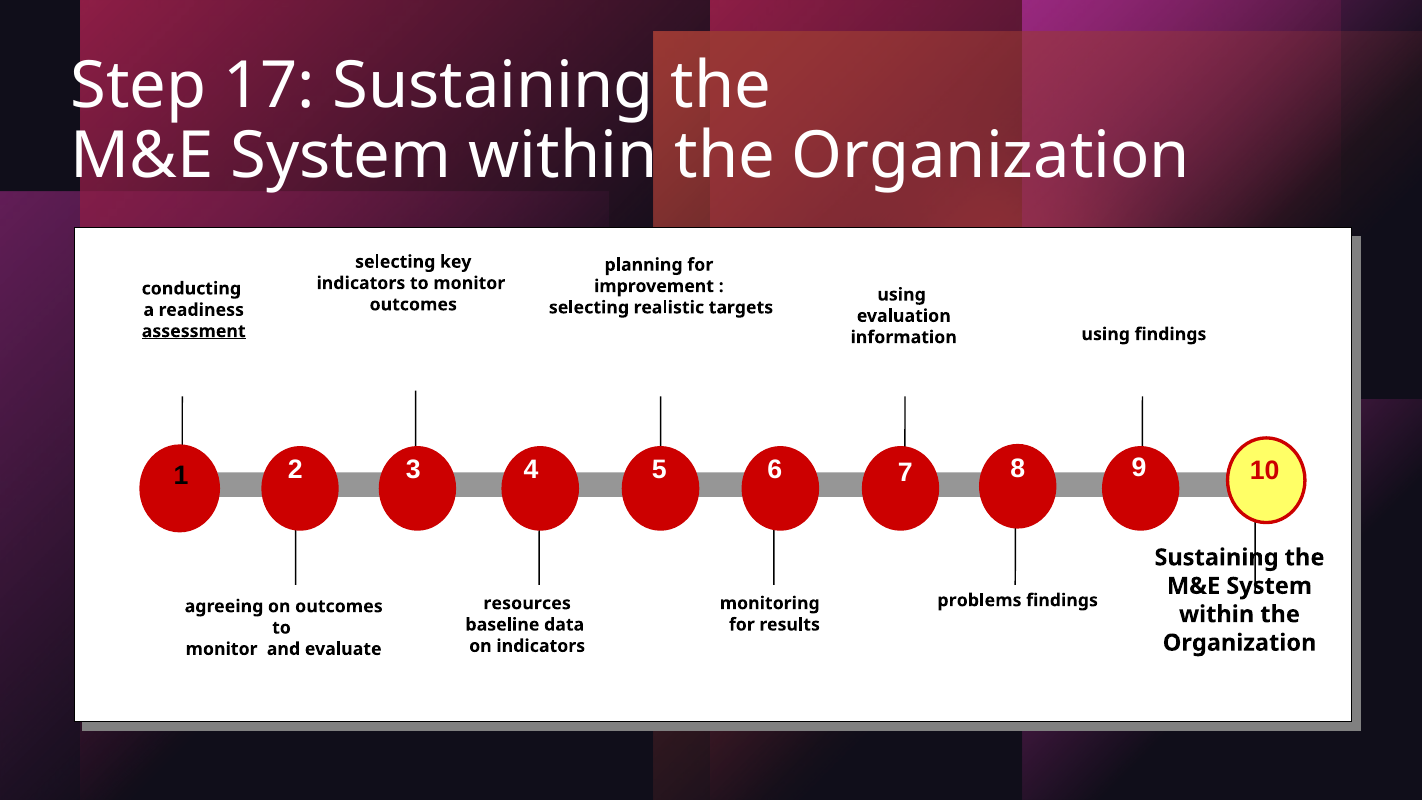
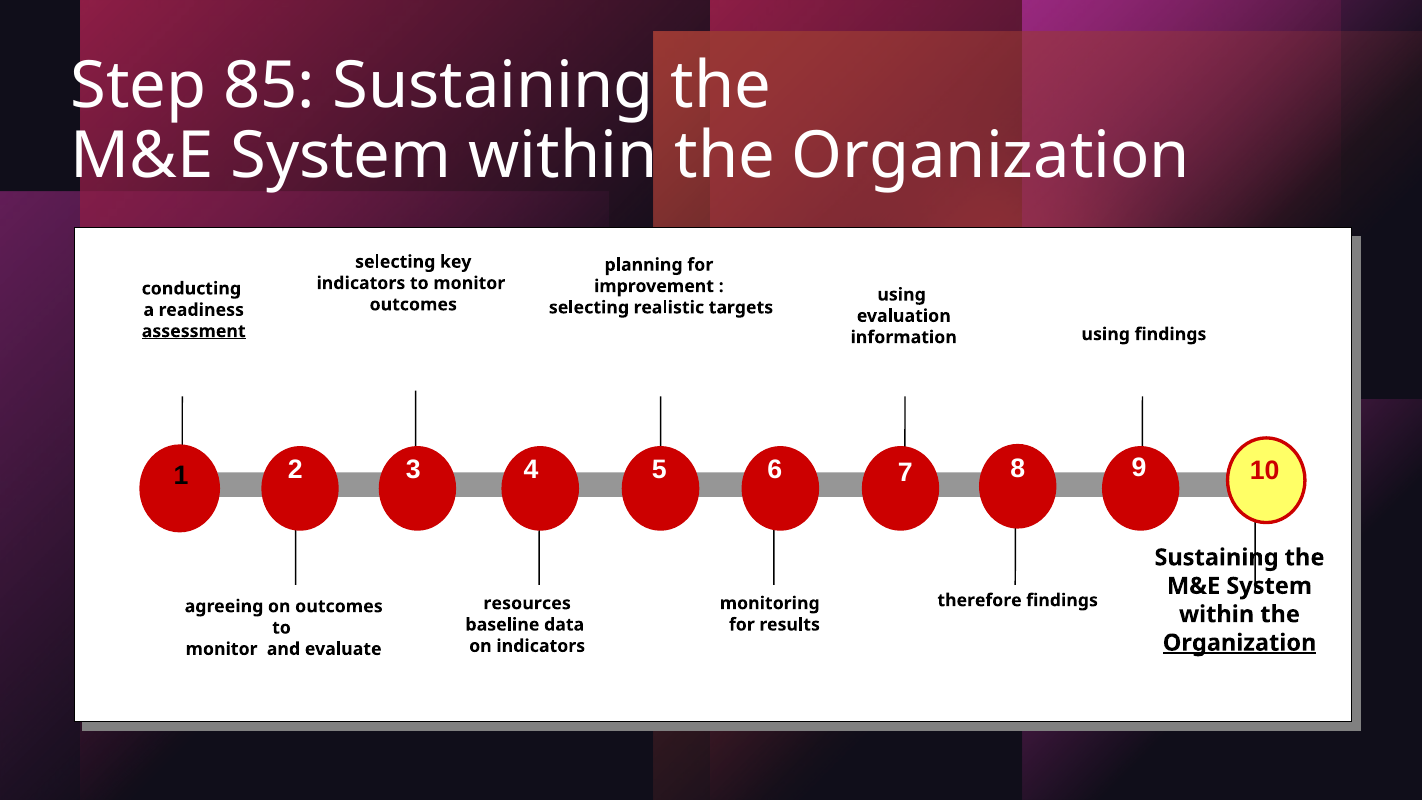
17: 17 -> 85 (269, 86)
problems: problems -> therefore (980, 600)
Organization underline: none -> present (1240, 643)
